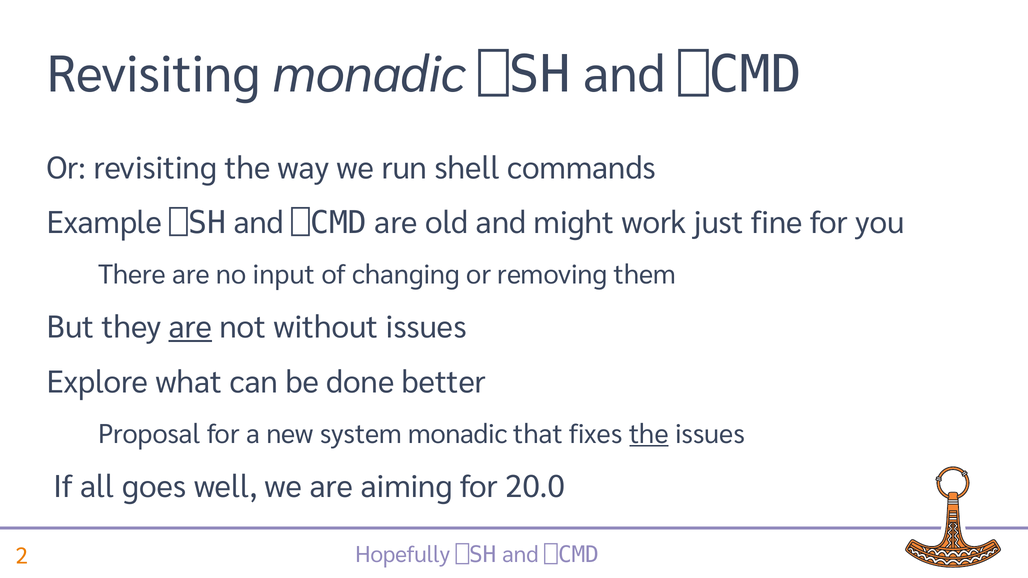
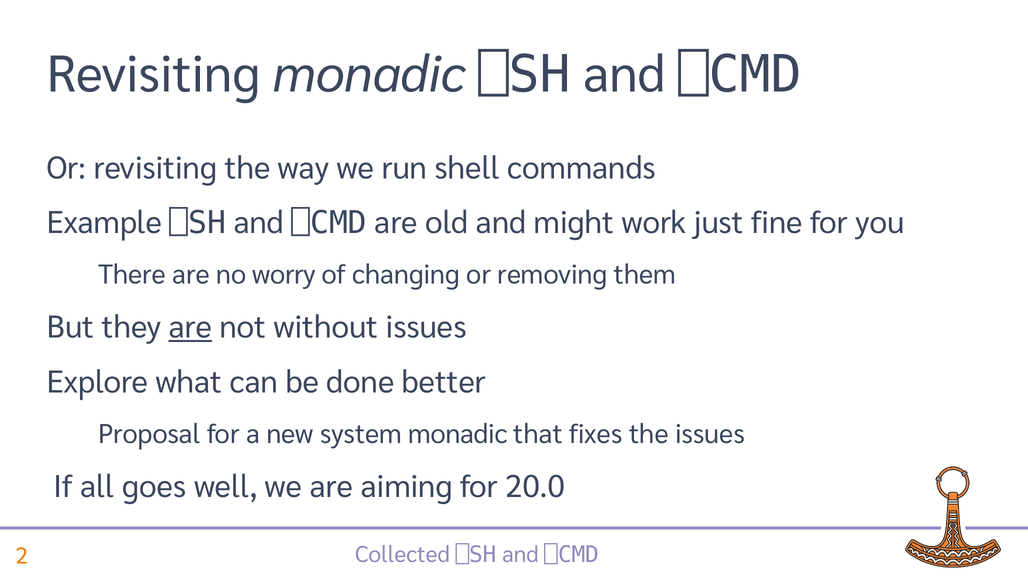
input: input -> worry (284, 275)
the underline: present -> none (649, 434)
Hopefully: Hopefully -> Collected (403, 555)
